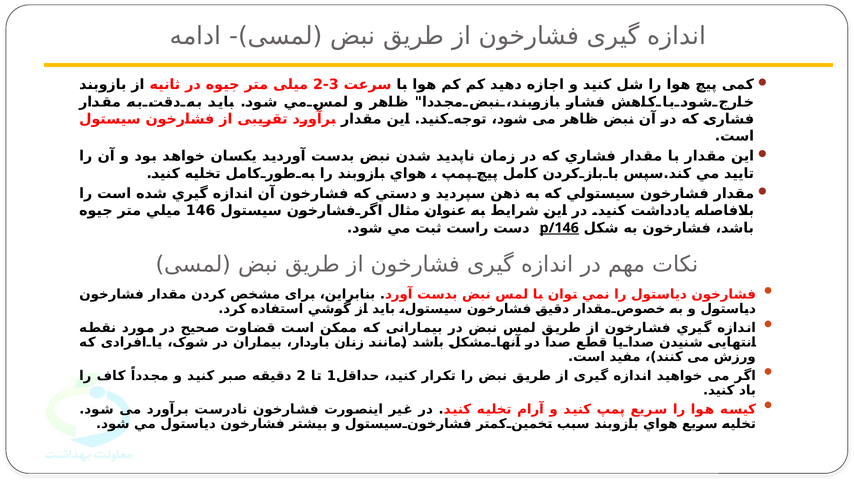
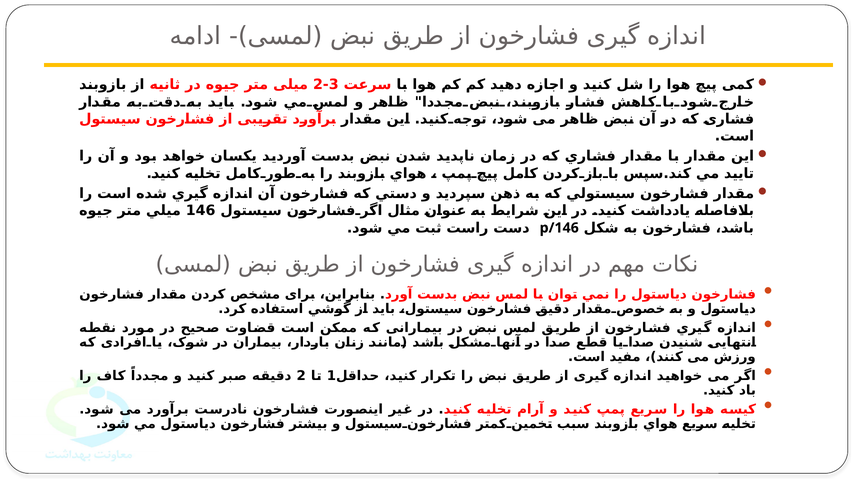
p/146 underline: present -> none (559, 228)
